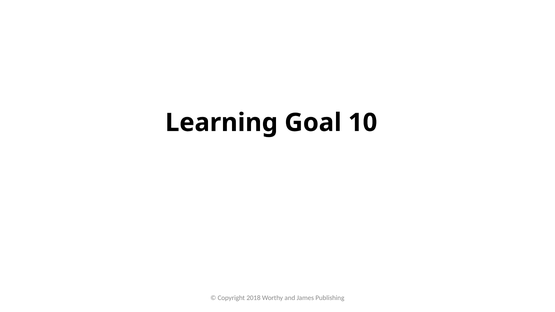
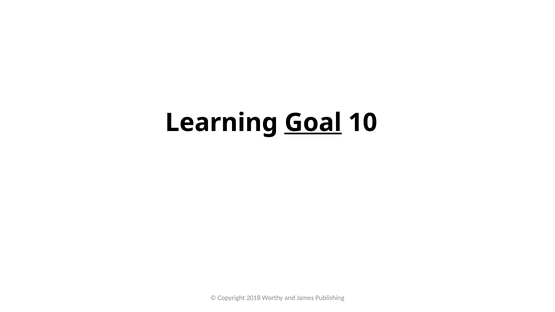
Goal underline: none -> present (313, 123)
